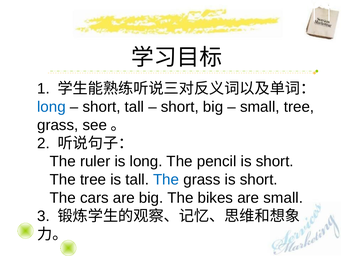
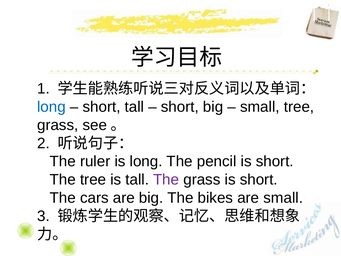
The colour: blue -> purple (166, 180)
